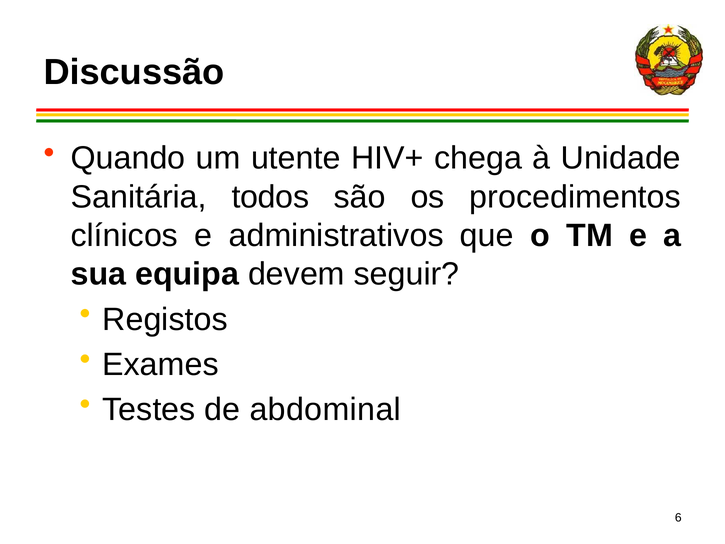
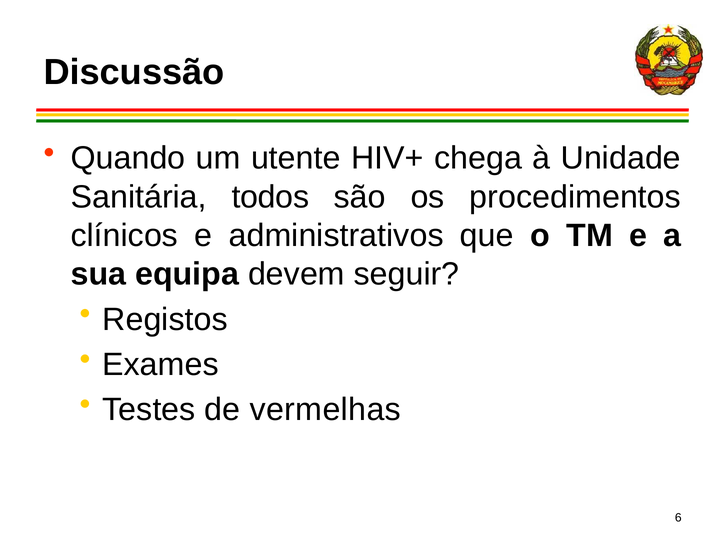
abdominal: abdominal -> vermelhas (325, 410)
